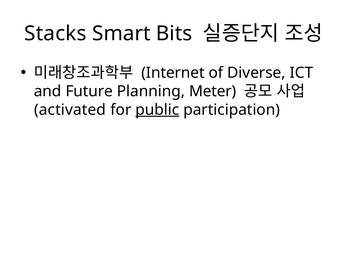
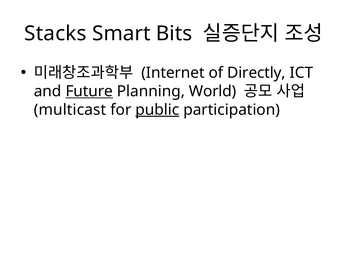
Diverse: Diverse -> Directly (256, 73)
Future underline: none -> present (89, 91)
Meter: Meter -> World (213, 91)
activated: activated -> multicast (70, 110)
